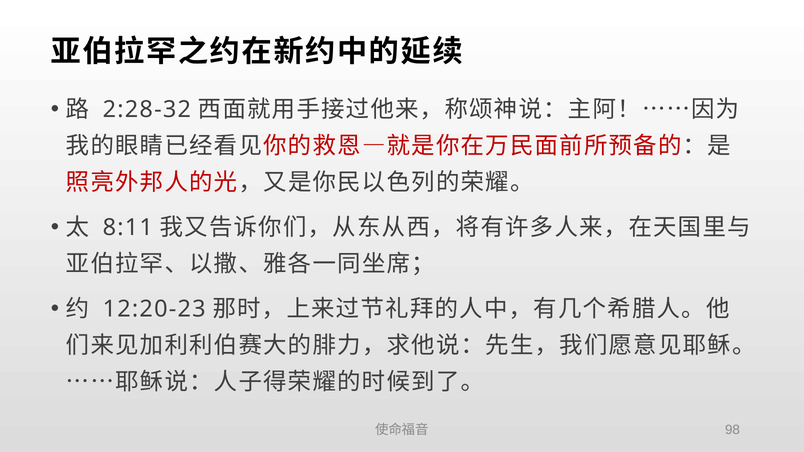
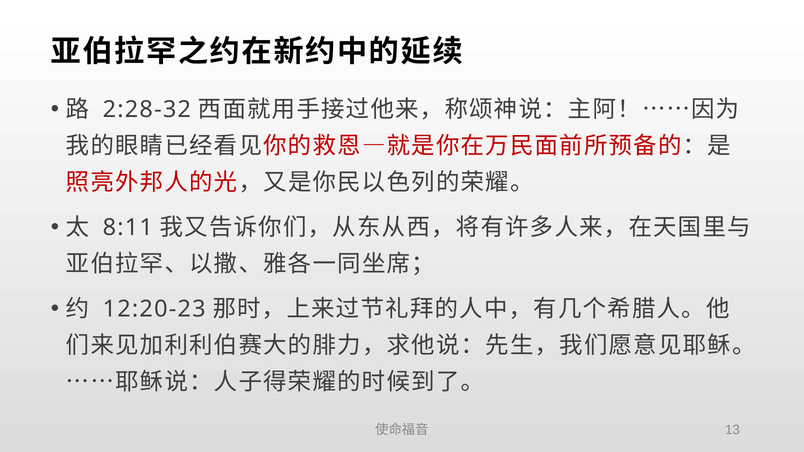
98: 98 -> 13 (732, 430)
